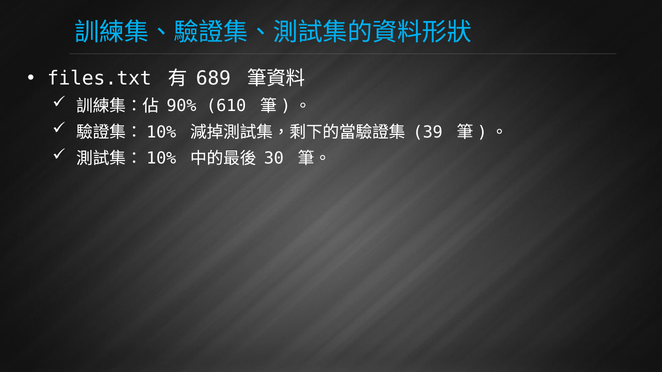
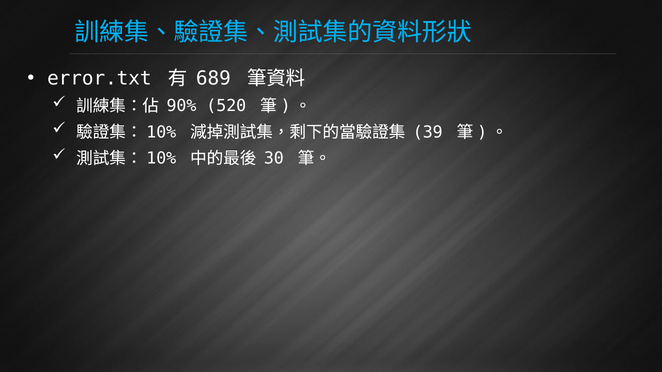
files.txt: files.txt -> error.txt (99, 78)
610: 610 -> 520 (226, 106)
